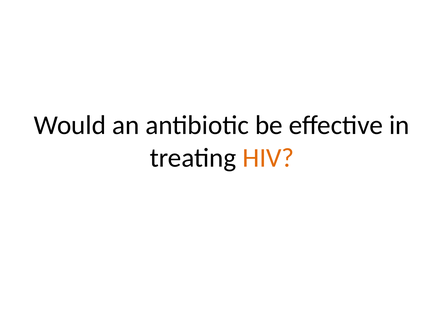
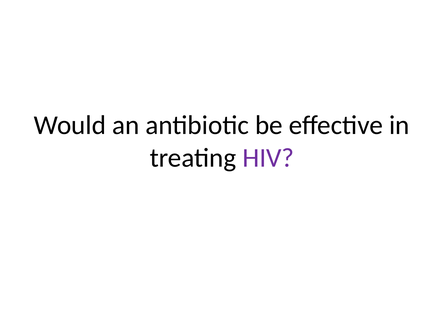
HIV colour: orange -> purple (268, 158)
